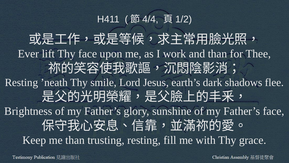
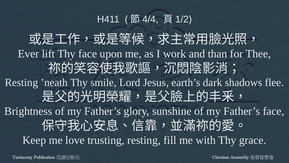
me than: than -> love (75, 140)
